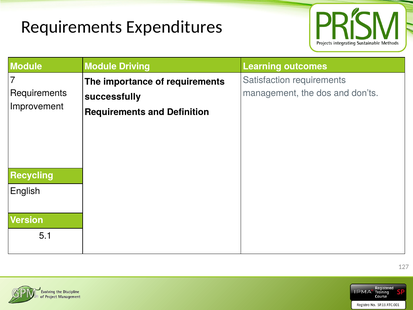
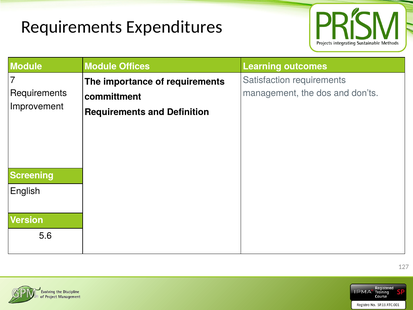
Driving: Driving -> Offices (134, 67)
successfully: successfully -> committment (113, 97)
Recycling: Recycling -> Screening (32, 175)
5.1: 5.1 -> 5.6 (45, 236)
